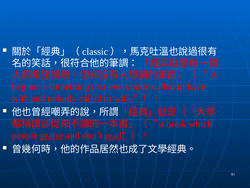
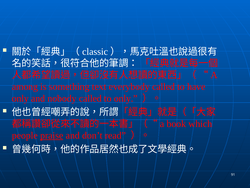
begins: begins -> among (25, 87)
with: with -> only (20, 98)
to with: with -> only (126, 98)
read underline: present -> none (115, 135)
